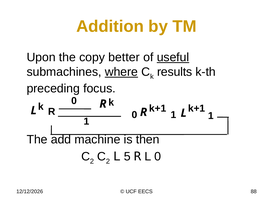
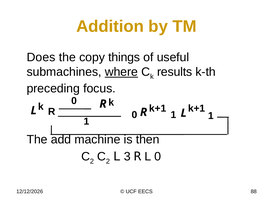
Upon: Upon -> Does (41, 57)
better: better -> things (124, 57)
useful underline: present -> none (173, 57)
5: 5 -> 3 (127, 156)
